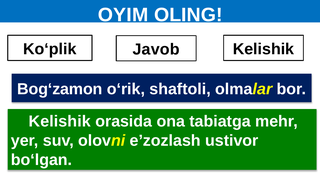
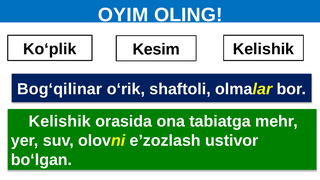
Javob: Javob -> Kesim (156, 49)
Bog‘zamon: Bog‘zamon -> Bog‘qilinar (60, 89)
